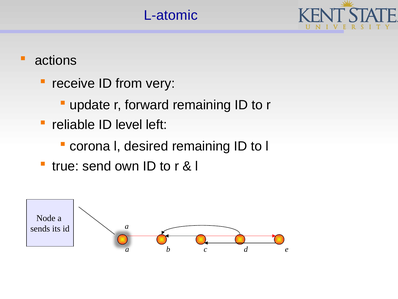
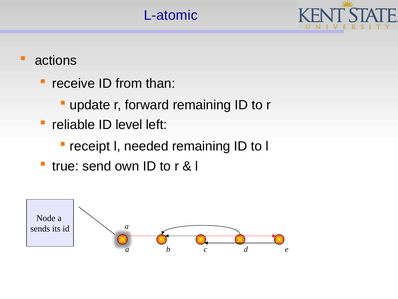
very: very -> than (161, 83)
corona: corona -> receipt (90, 146)
desired: desired -> needed (146, 146)
